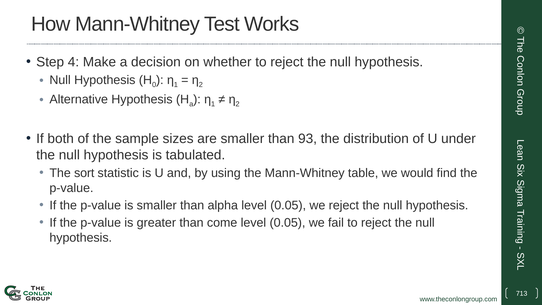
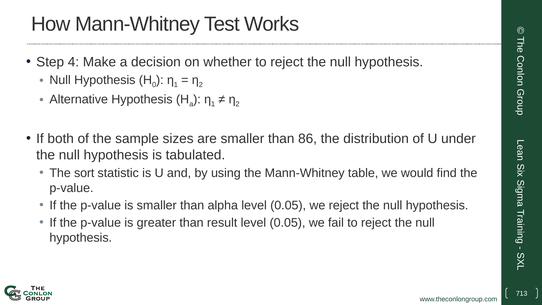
93: 93 -> 86 (308, 139)
come: come -> result (222, 223)
